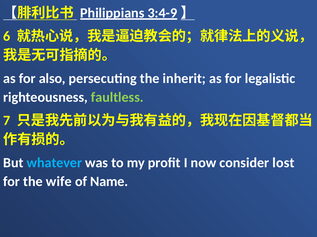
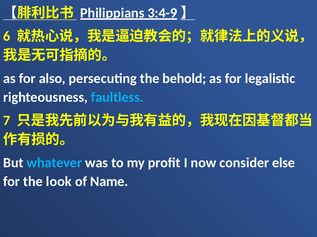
inherit: inherit -> behold (184, 79)
faultless colour: light green -> light blue (117, 98)
lost: lost -> else (284, 163)
wife: wife -> look (59, 182)
